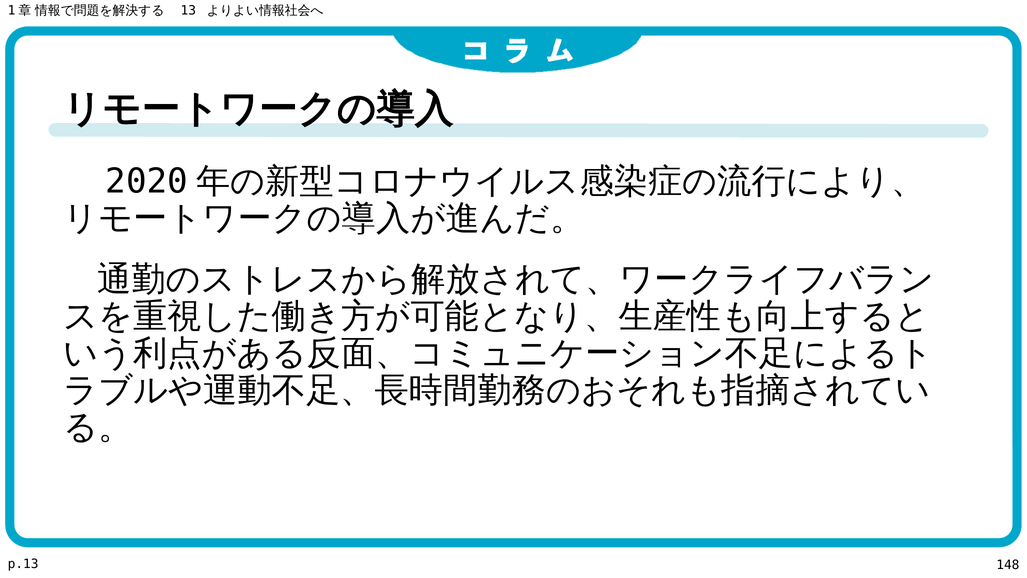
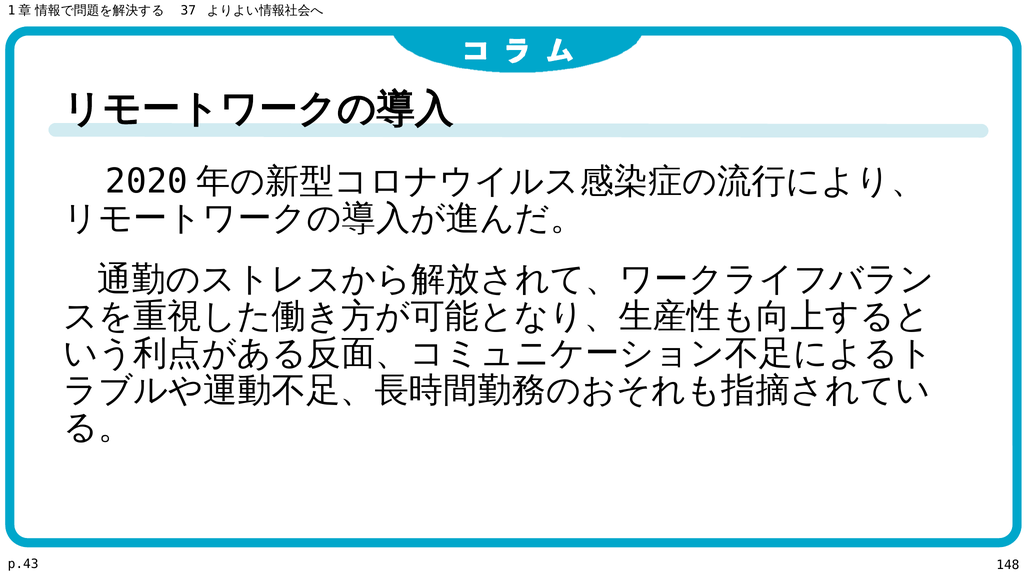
13: 13 -> 37 (188, 11)
p.13: p.13 -> p.43 (23, 564)
